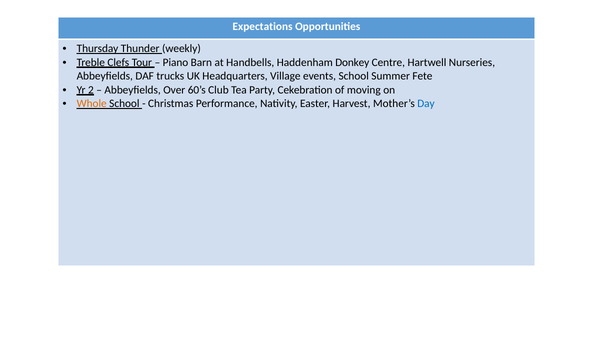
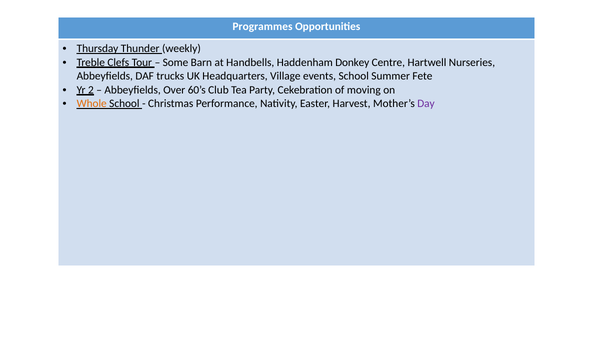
Expectations: Expectations -> Programmes (263, 27)
Piano: Piano -> Some (175, 62)
Day colour: blue -> purple (426, 104)
